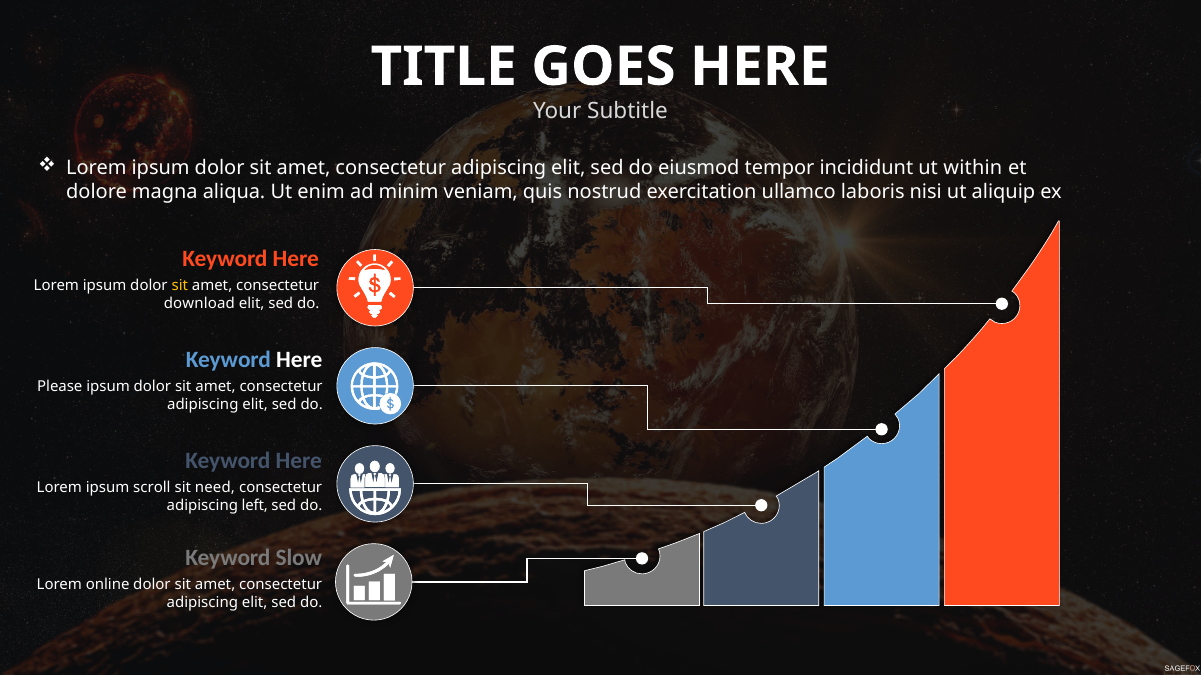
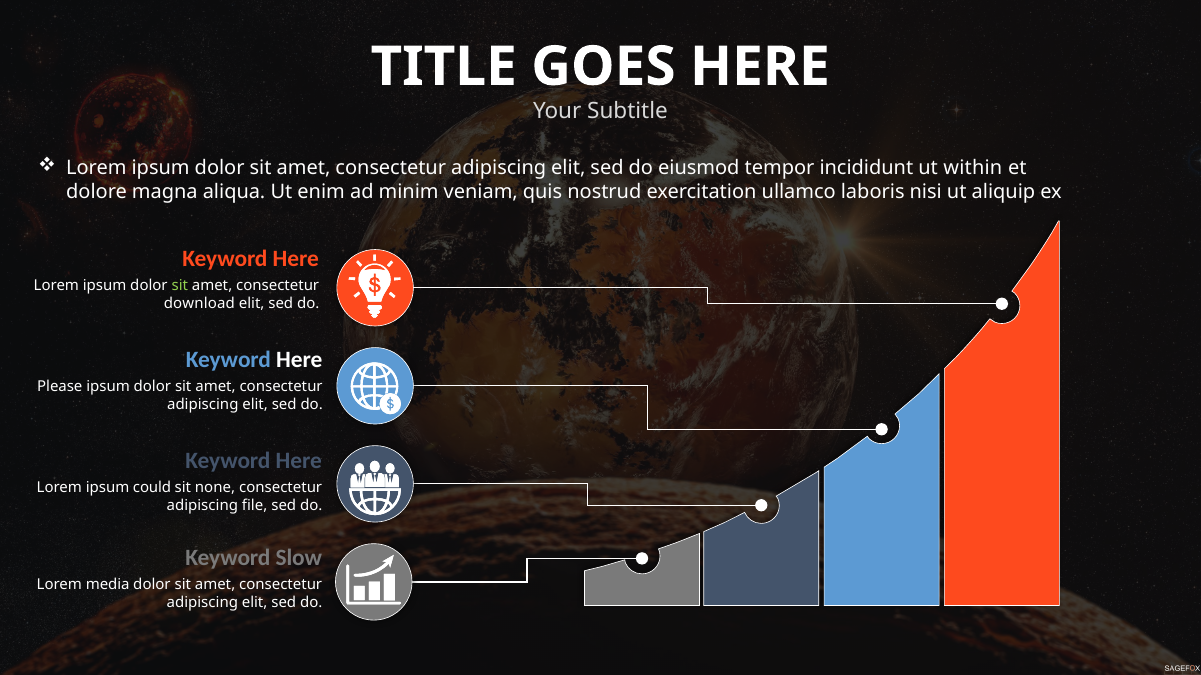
sit colour: yellow -> light green (180, 286)
scroll: scroll -> could (152, 488)
need: need -> none (215, 488)
left: left -> file (255, 506)
online: online -> media (108, 585)
